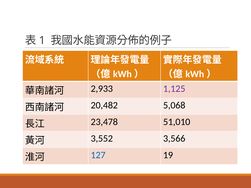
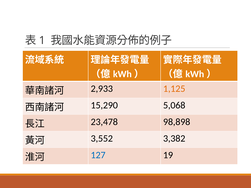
1,125 colour: purple -> orange (174, 89)
20,482: 20,482 -> 15,290 (104, 105)
51,010: 51,010 -> 98,898 (177, 122)
3,566: 3,566 -> 3,382 (174, 139)
